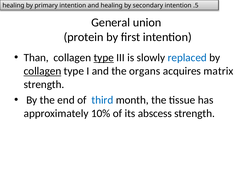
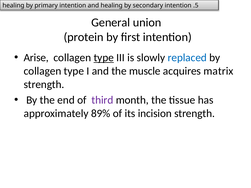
Than: Than -> Arise (36, 58)
collagen underline: present -> none (42, 71)
organs: organs -> muscle (145, 71)
third colour: blue -> purple (102, 100)
10%: 10% -> 89% (101, 114)
abscess: abscess -> incision (155, 114)
